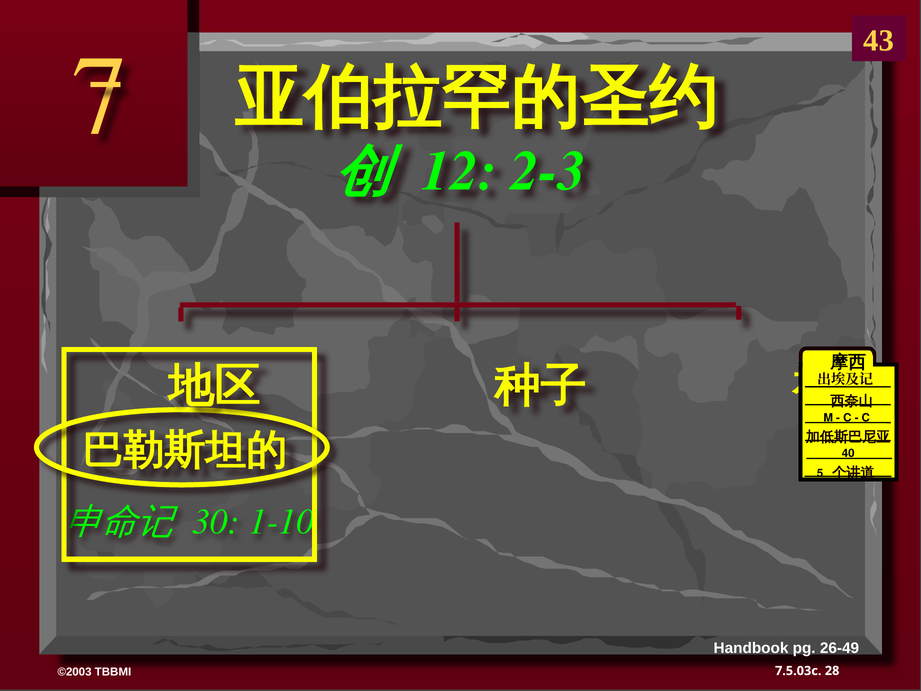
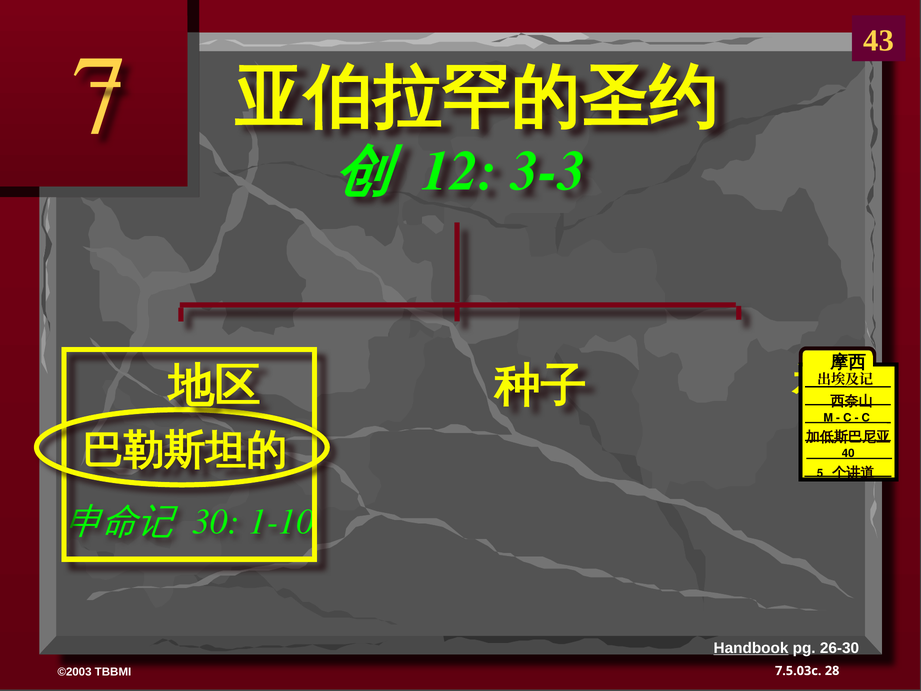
2-3: 2-3 -> 3-3 (548, 171)
Handbook underline: none -> present (751, 648)
26-49: 26-49 -> 26-30 (840, 648)
